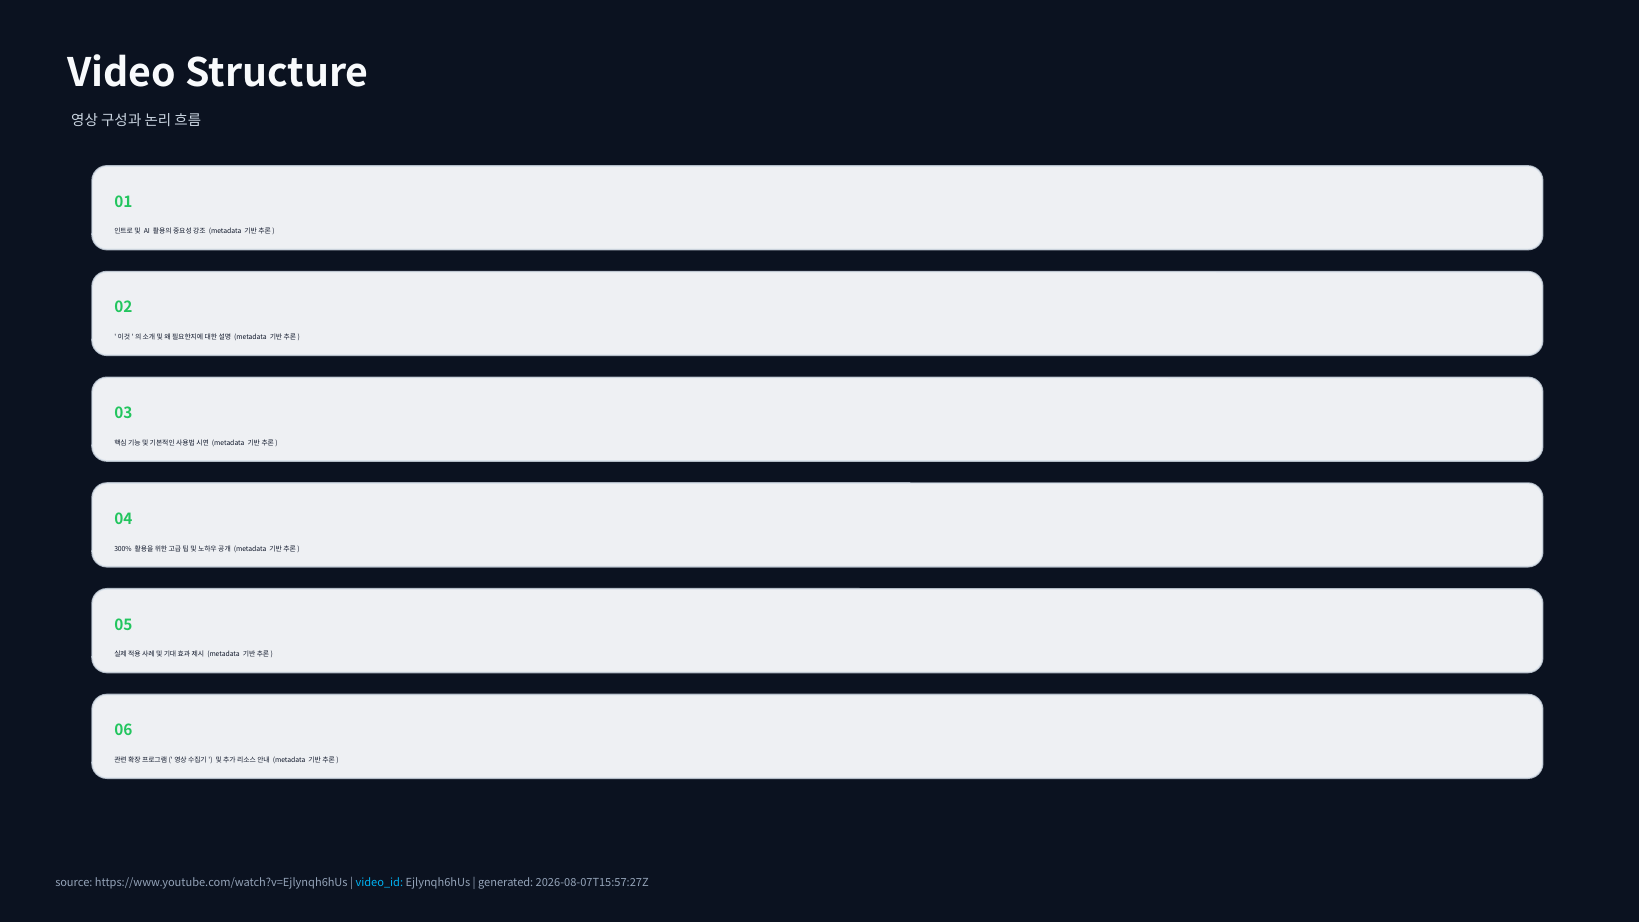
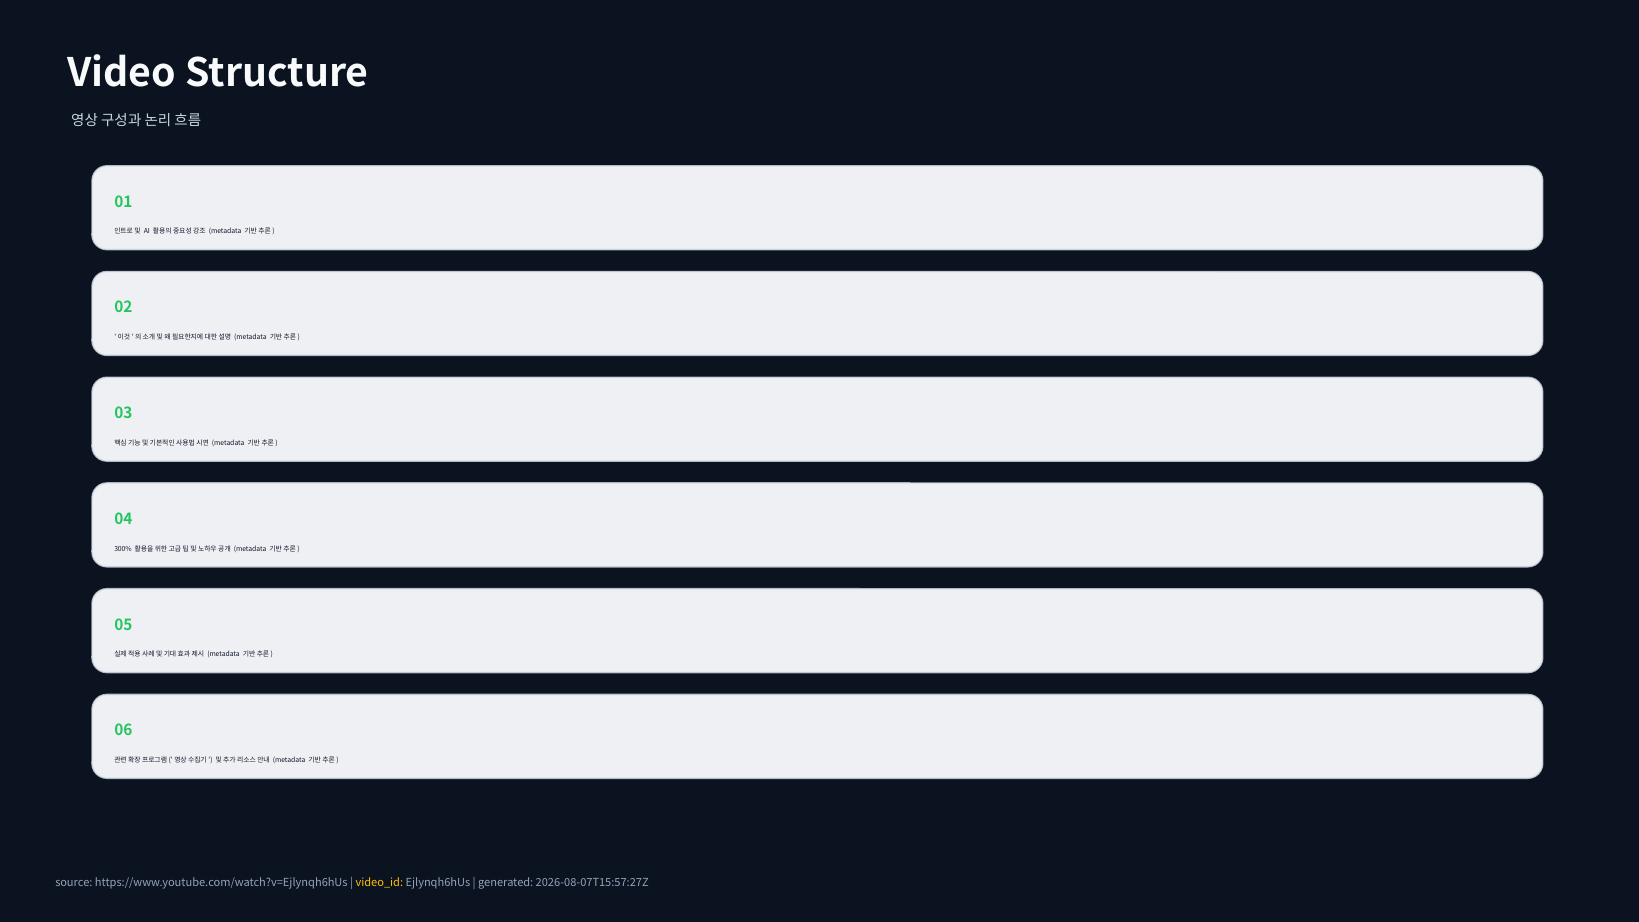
video_id colour: light blue -> yellow (379, 883)
